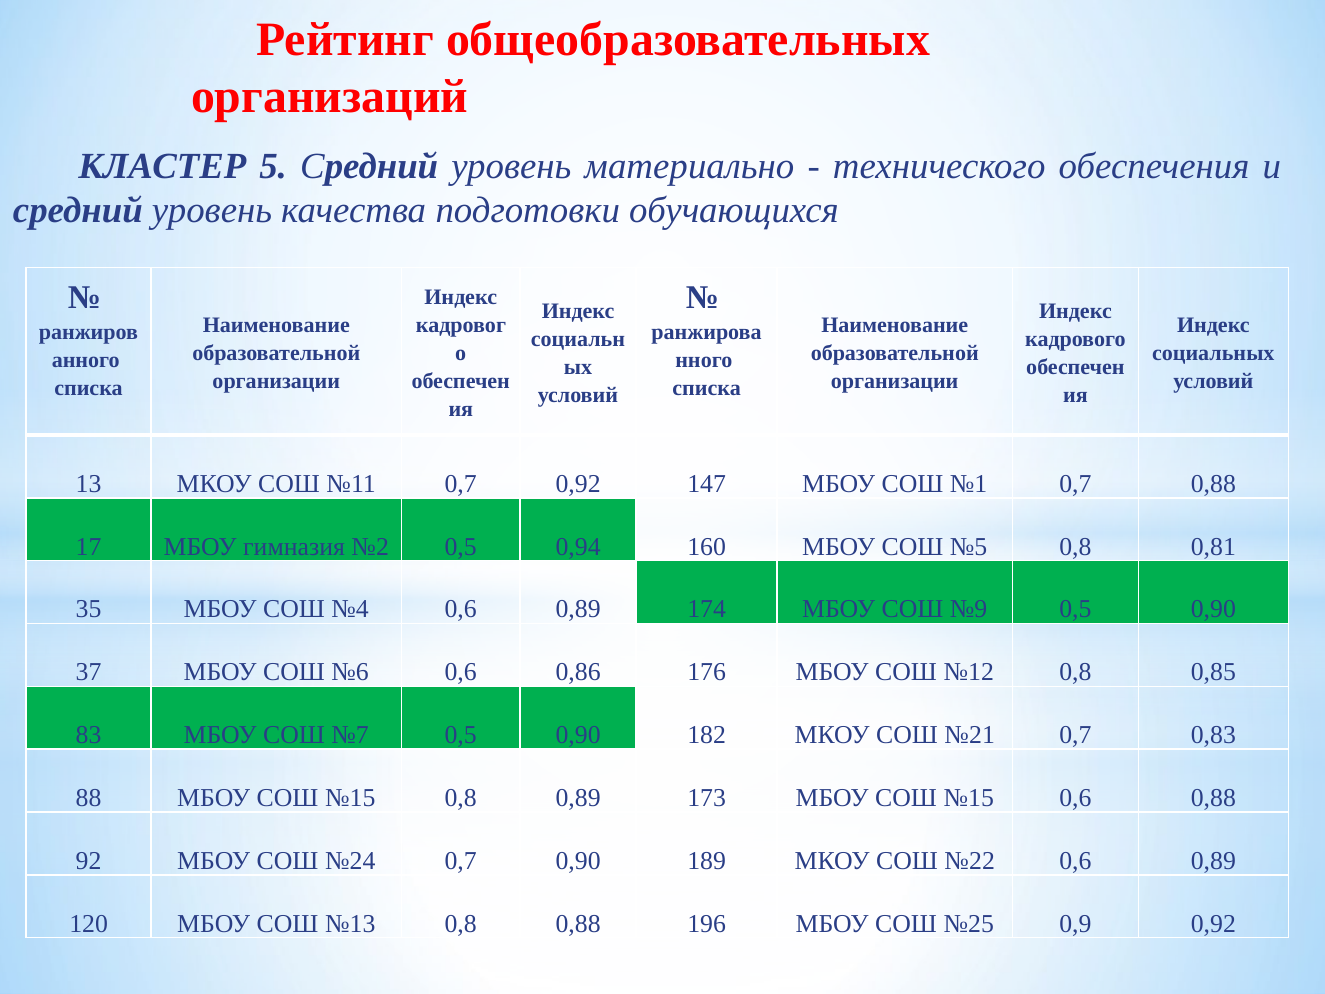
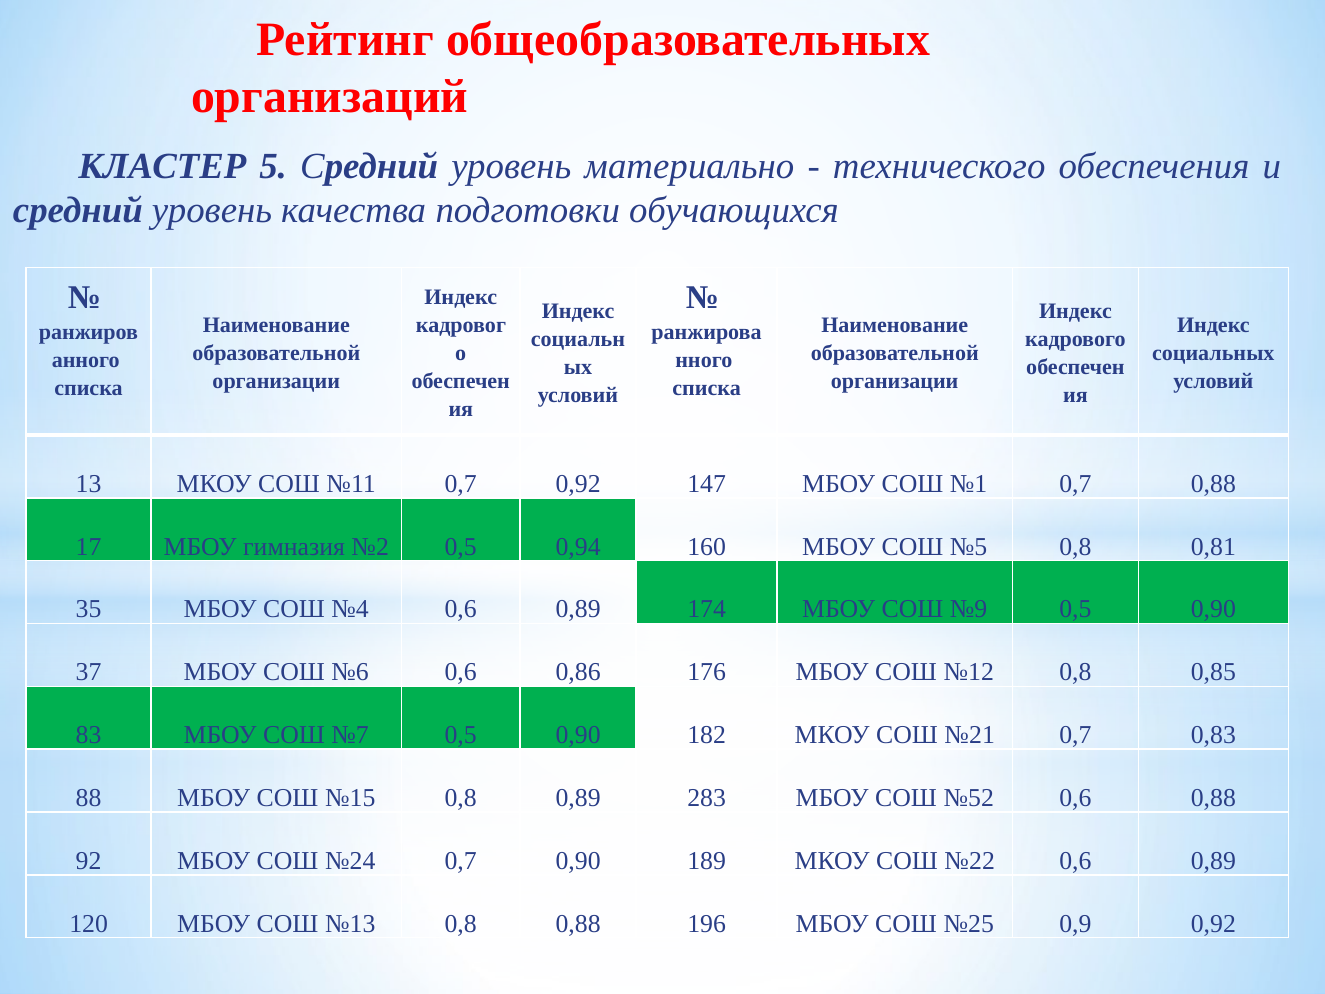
173: 173 -> 283 (707, 798)
№15: №15 -> №52 (969, 798)
